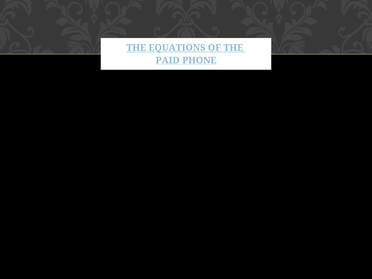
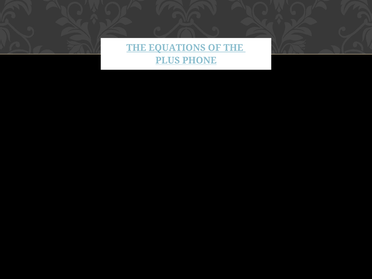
PAID: PAID -> PLUS (168, 60)
